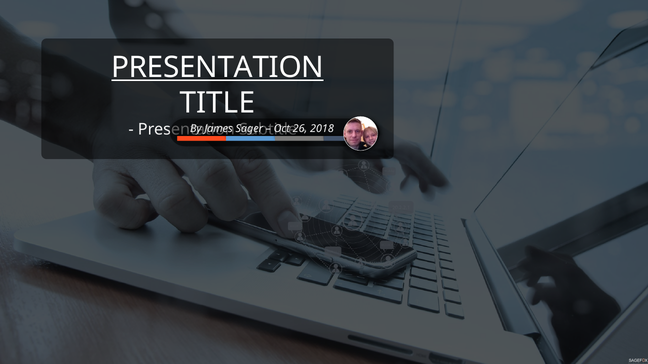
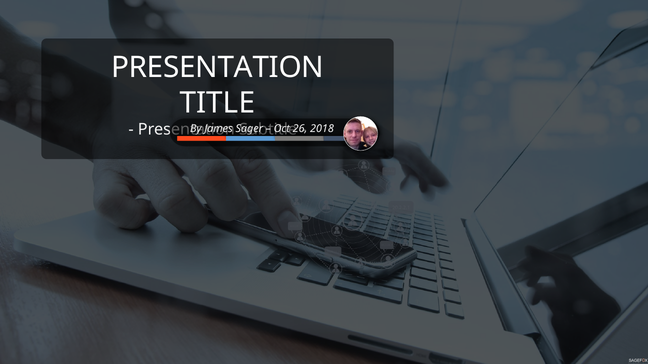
PRESENTATION underline: present -> none (218, 68)
